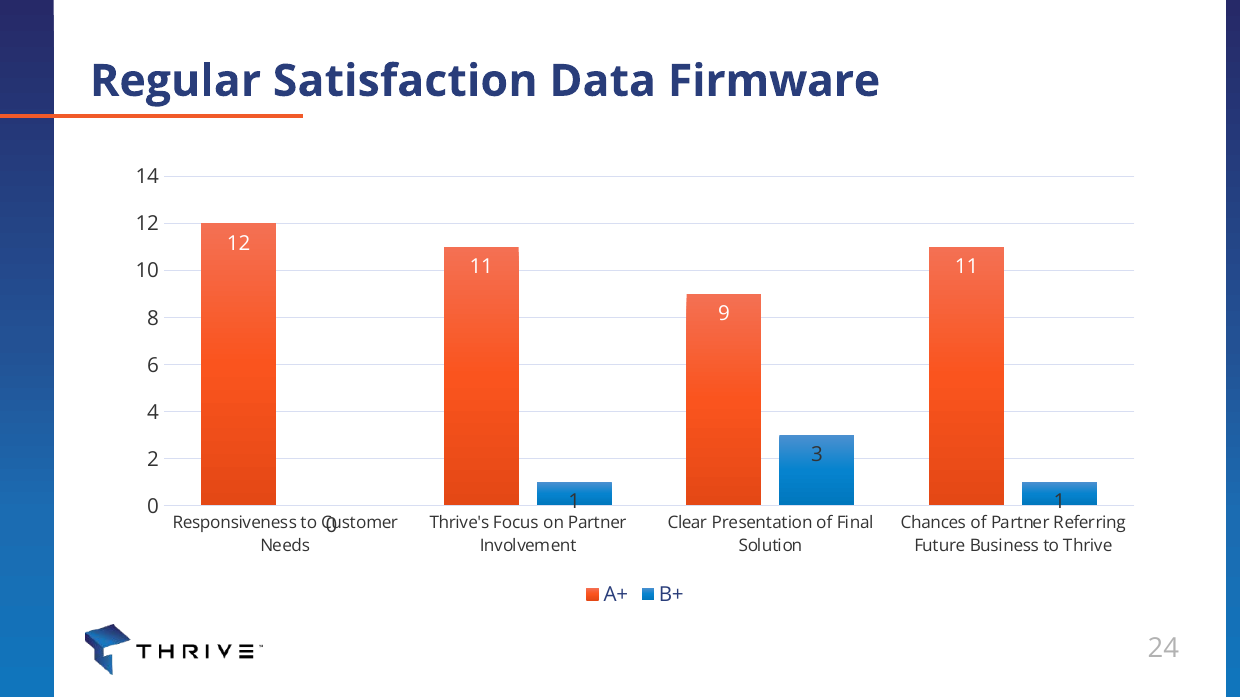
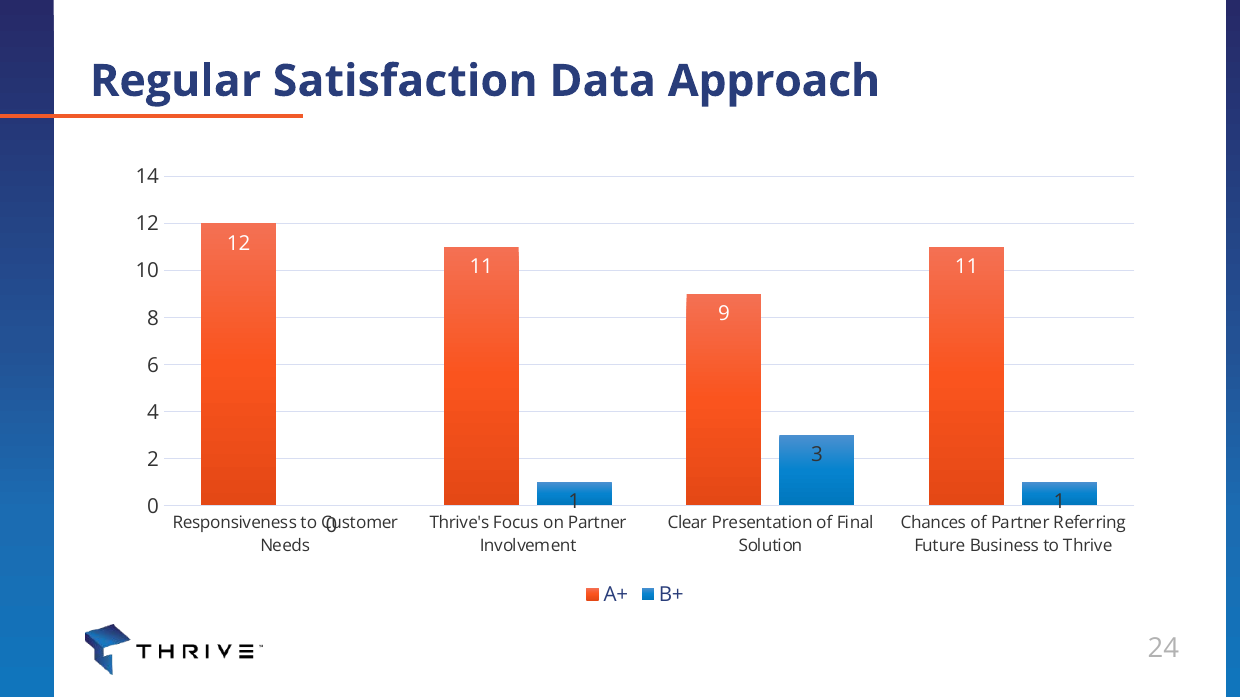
Firmware: Firmware -> Approach (774, 81)
